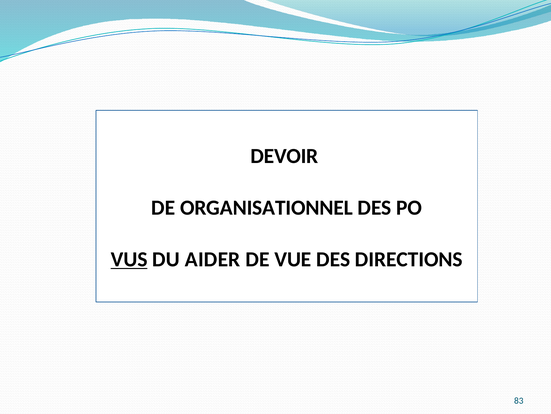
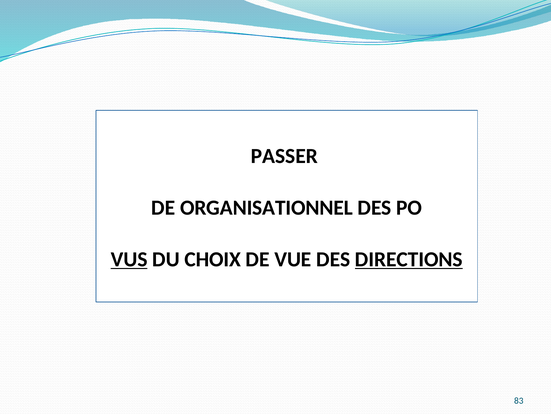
DEVOIR: DEVOIR -> PASSER (284, 156)
AIDER: AIDER -> CHOIX (213, 259)
DIRECTIONS underline: none -> present (409, 259)
